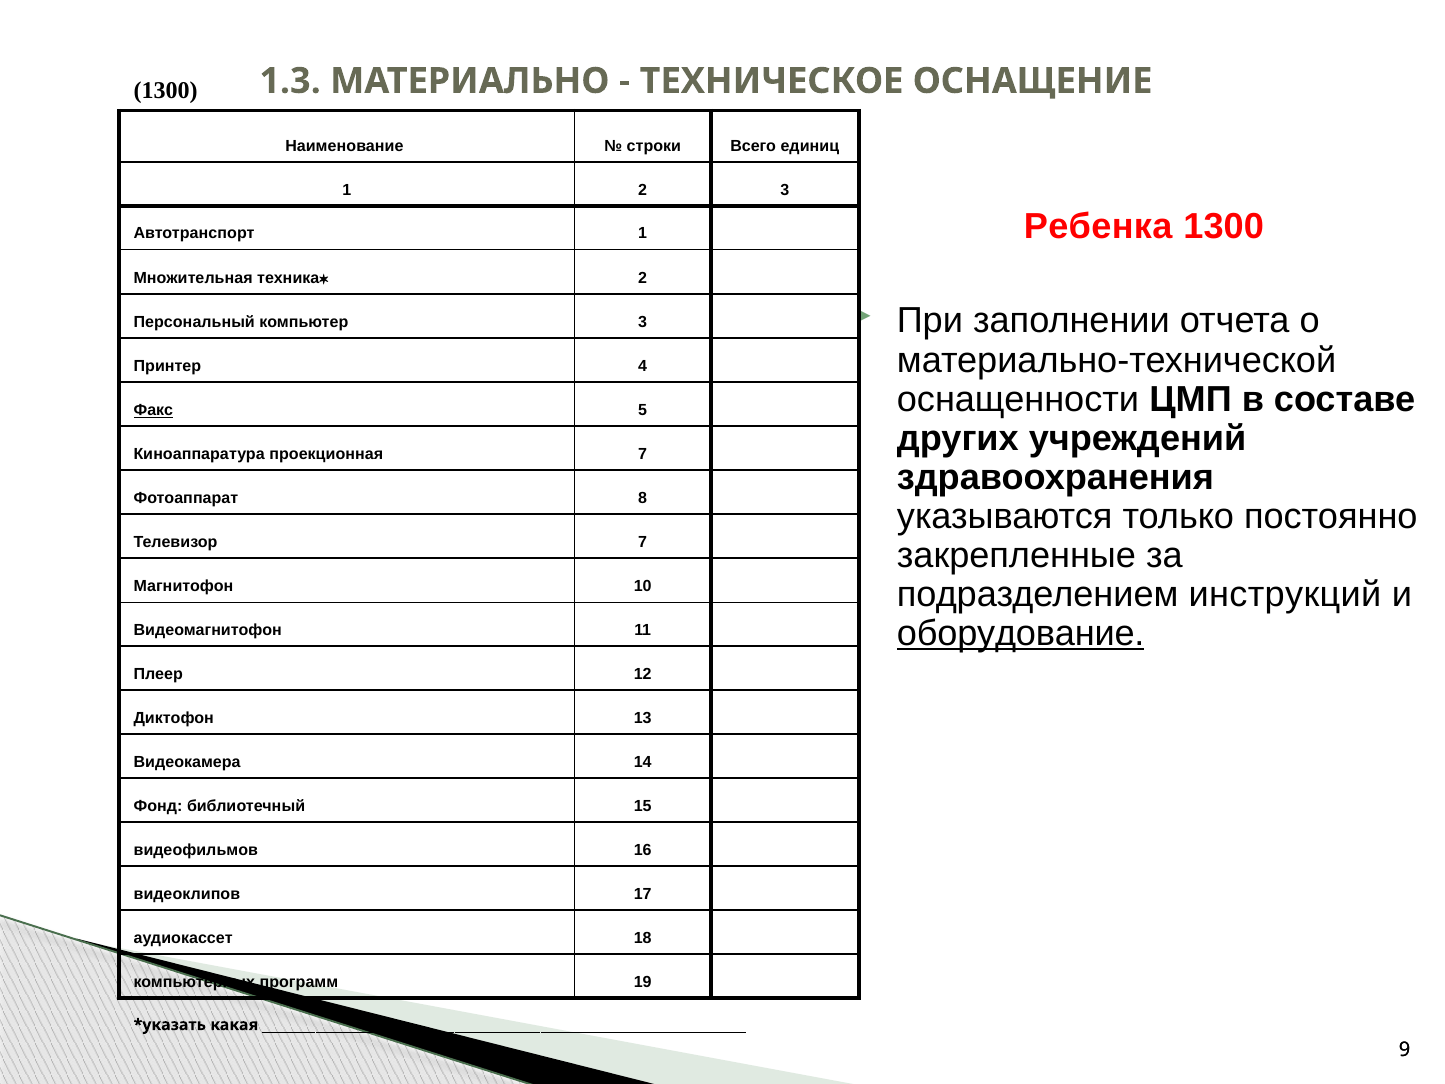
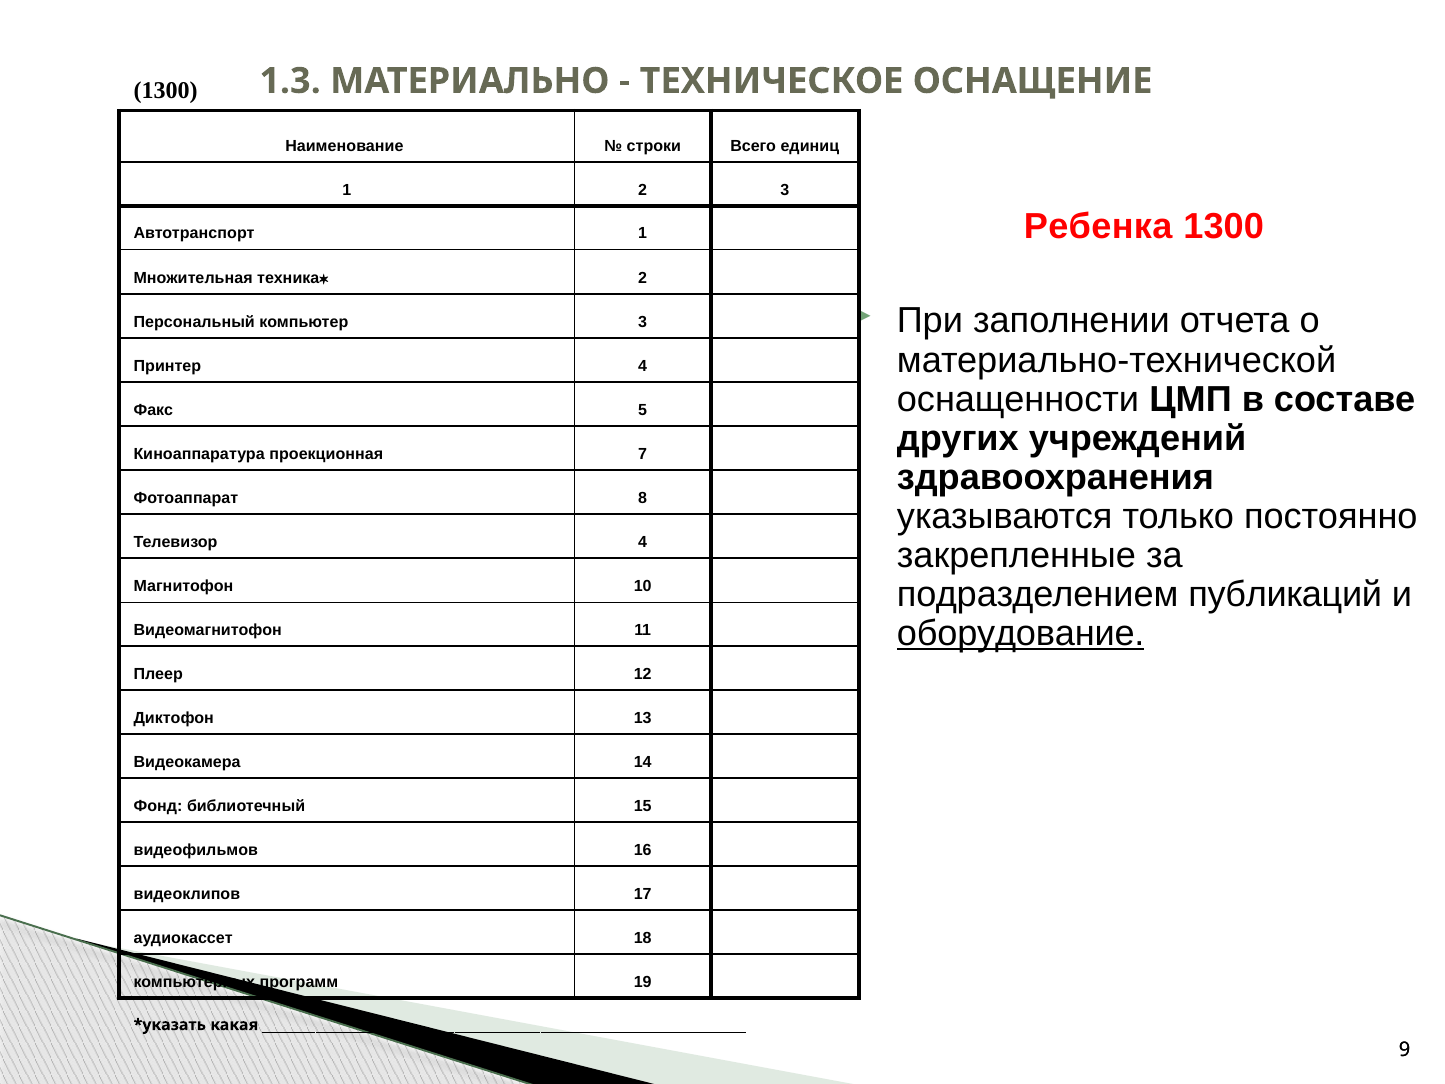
Факс underline: present -> none (153, 410)
Телевизор 7: 7 -> 4 (643, 542)
инструкций: инструкций -> публикаций (1285, 594)
